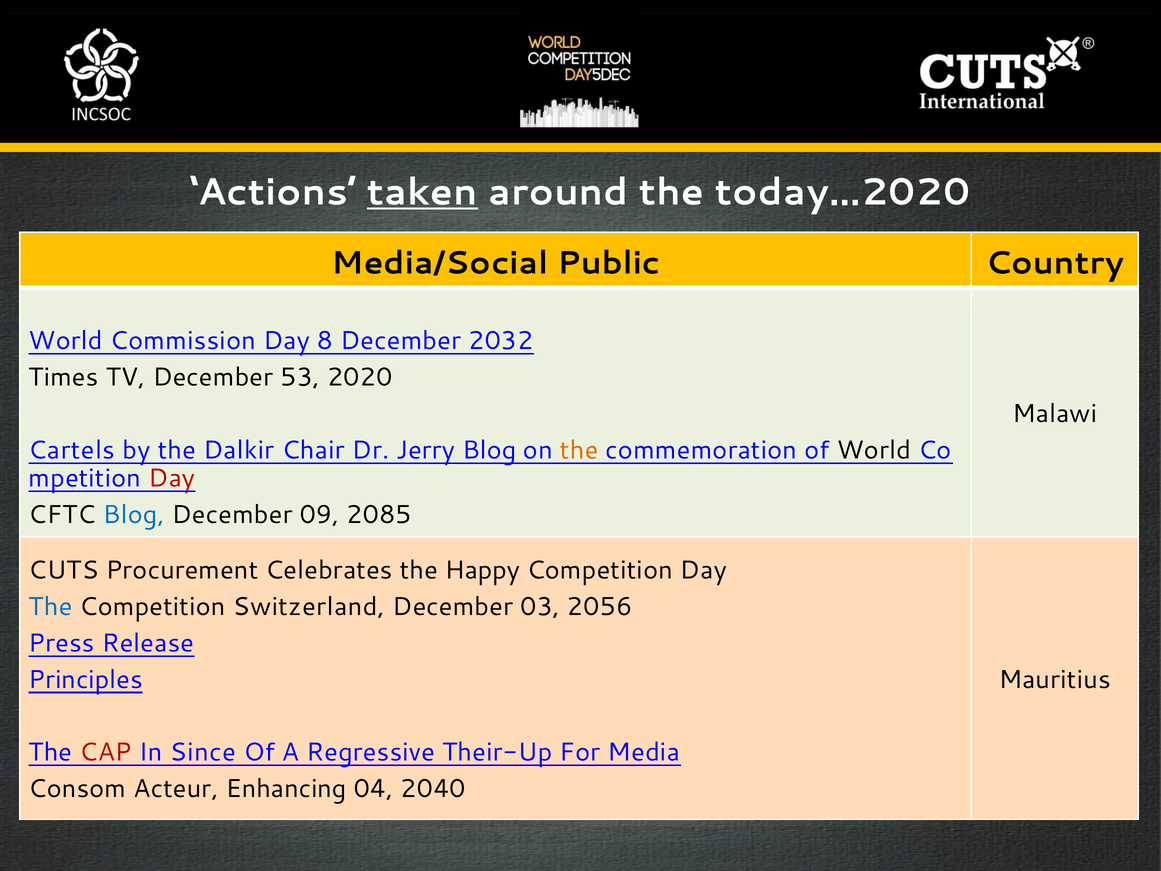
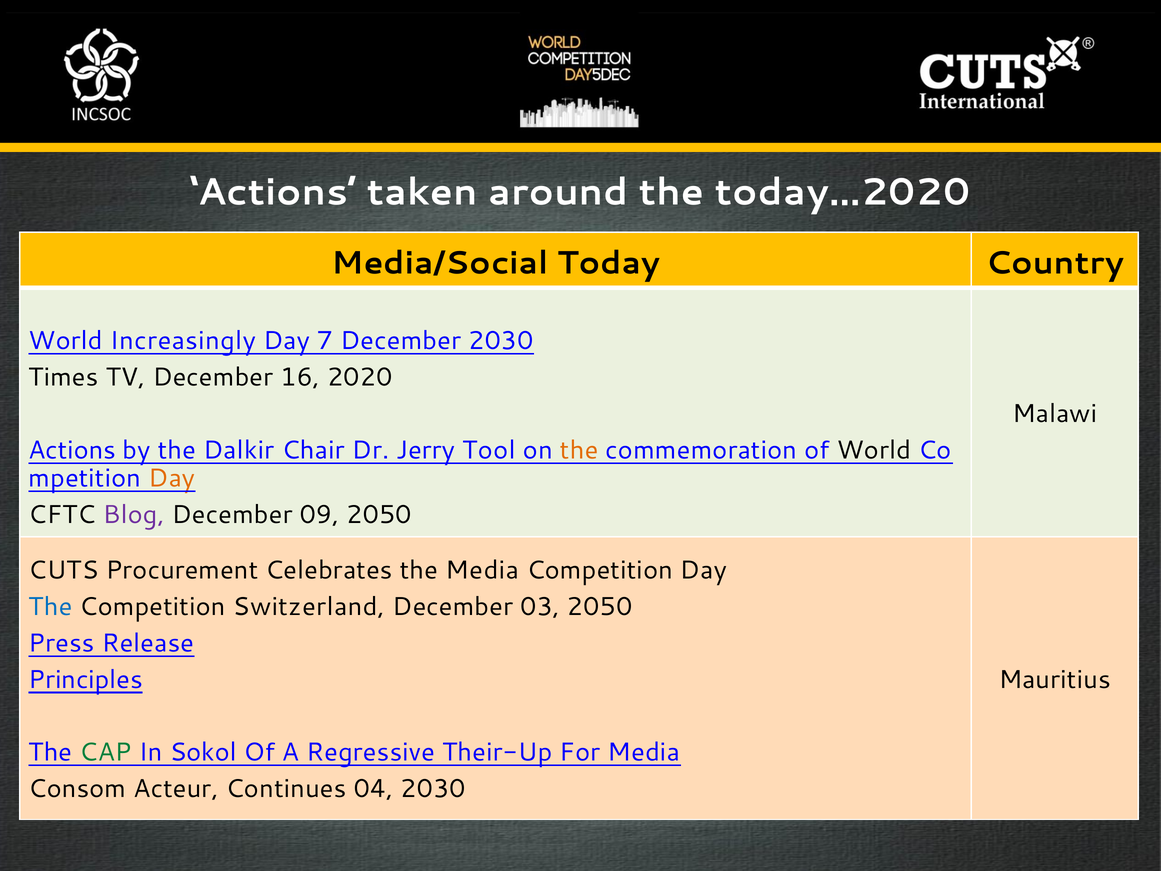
taken underline: present -> none (422, 192)
Public: Public -> Today (609, 263)
Commission: Commission -> Increasingly (183, 341)
8: 8 -> 7 (325, 341)
December 2032: 2032 -> 2030 (501, 341)
53: 53 -> 16 (300, 377)
Cartels: Cartels -> Actions (72, 450)
Jerry Blog: Blog -> Tool (489, 450)
Day colour: red -> orange (172, 478)
Blog colour: blue -> purple (134, 514)
09 2085: 2085 -> 2050 (379, 514)
the Happy: Happy -> Media (482, 570)
03 2056: 2056 -> 2050 (600, 607)
CAP colour: red -> green (105, 752)
Since: Since -> Sokol (203, 752)
Enhancing: Enhancing -> Continues (286, 788)
04 2040: 2040 -> 2030 (433, 788)
